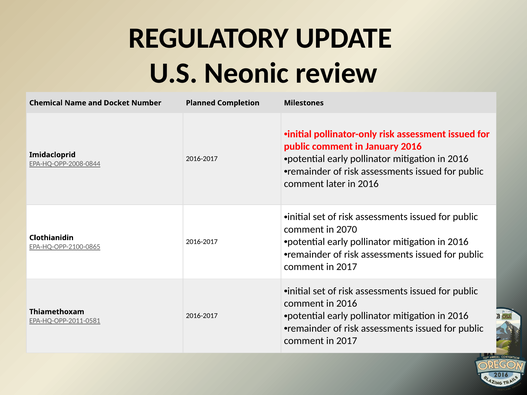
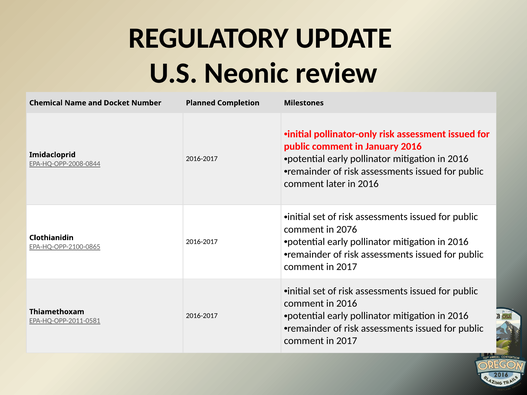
2070: 2070 -> 2076 (347, 230)
